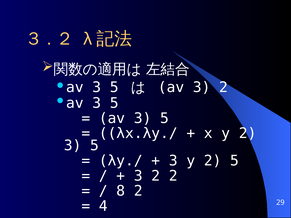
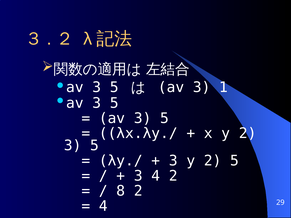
av 3 2: 2 -> 1 (224, 87)
2: 2 -> 4 (156, 176)
